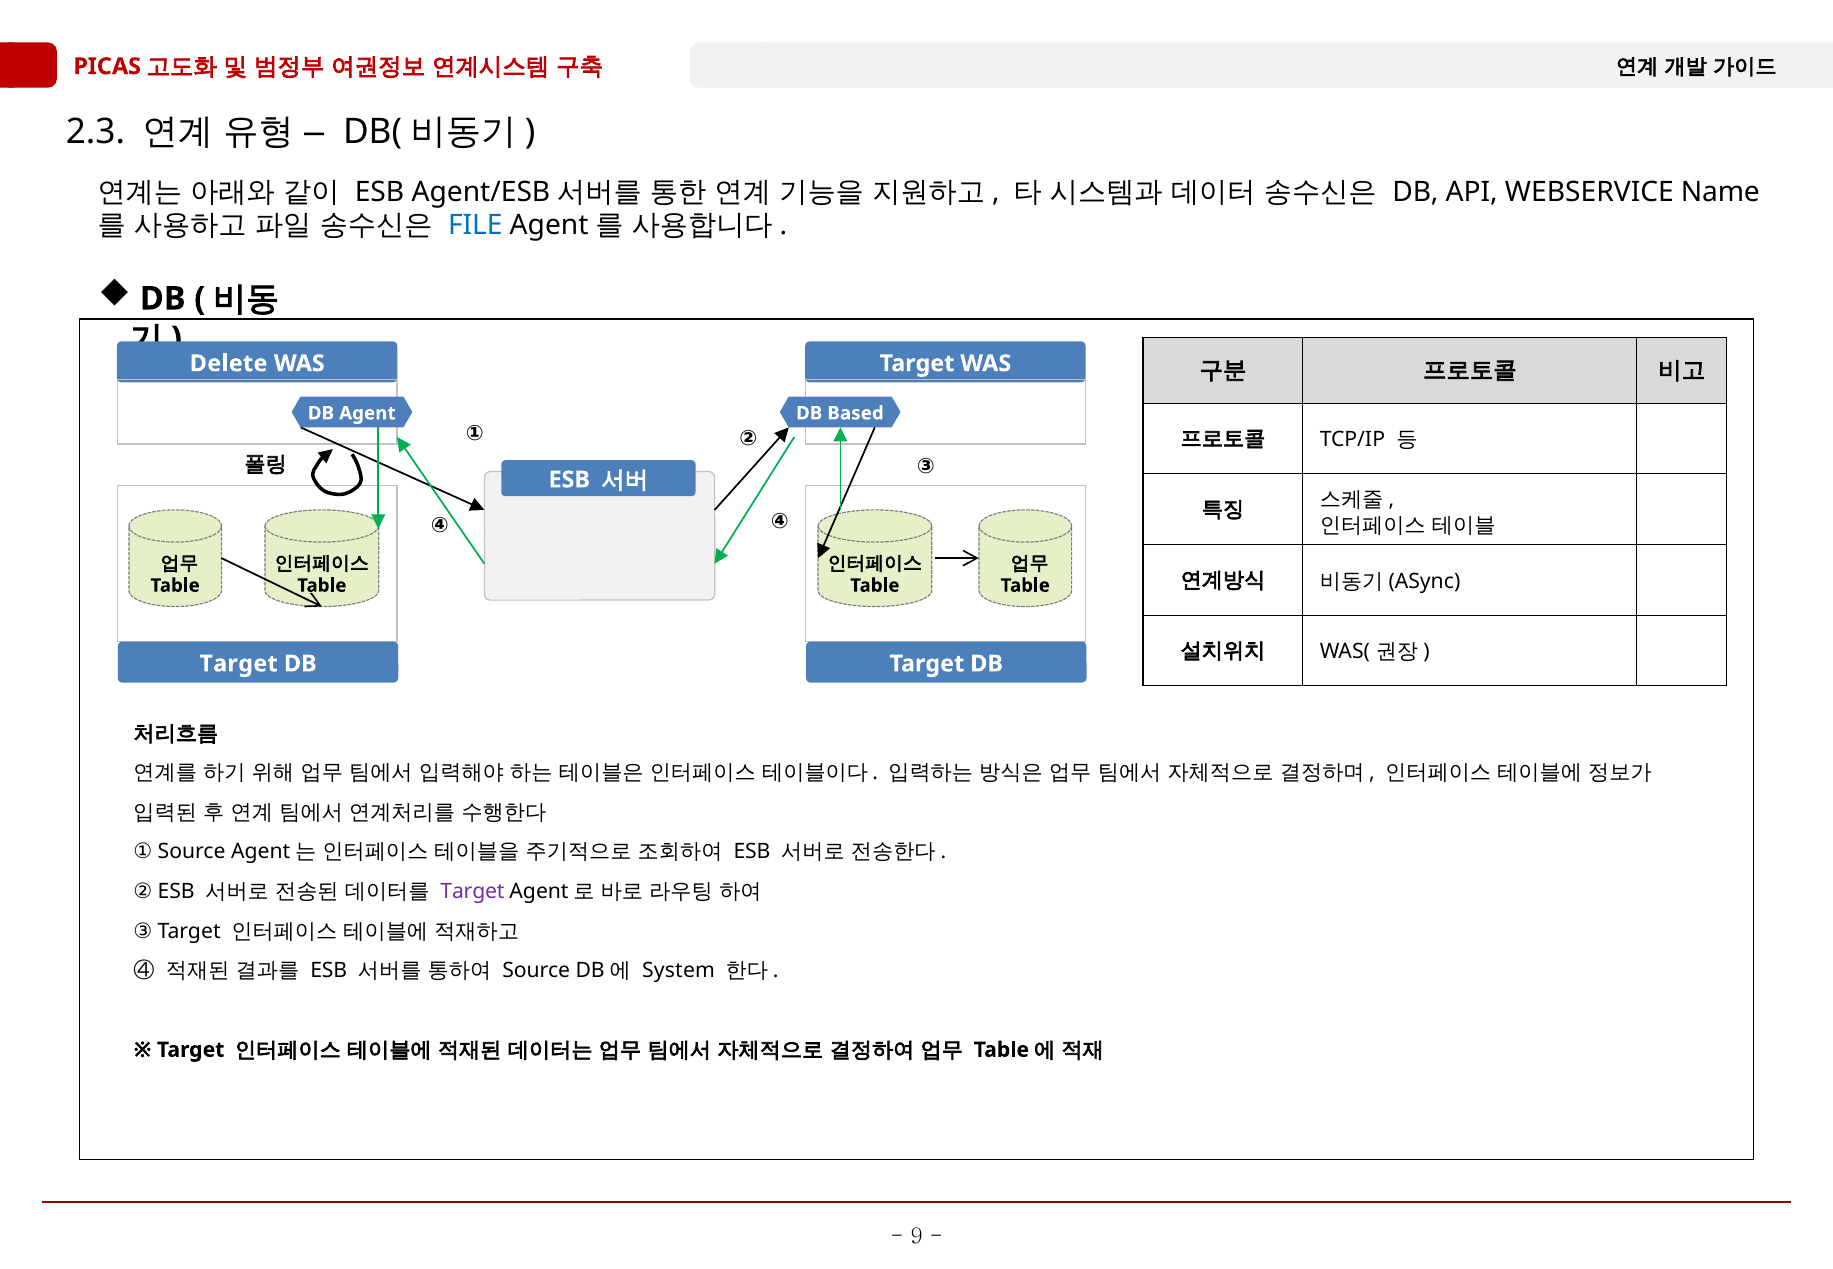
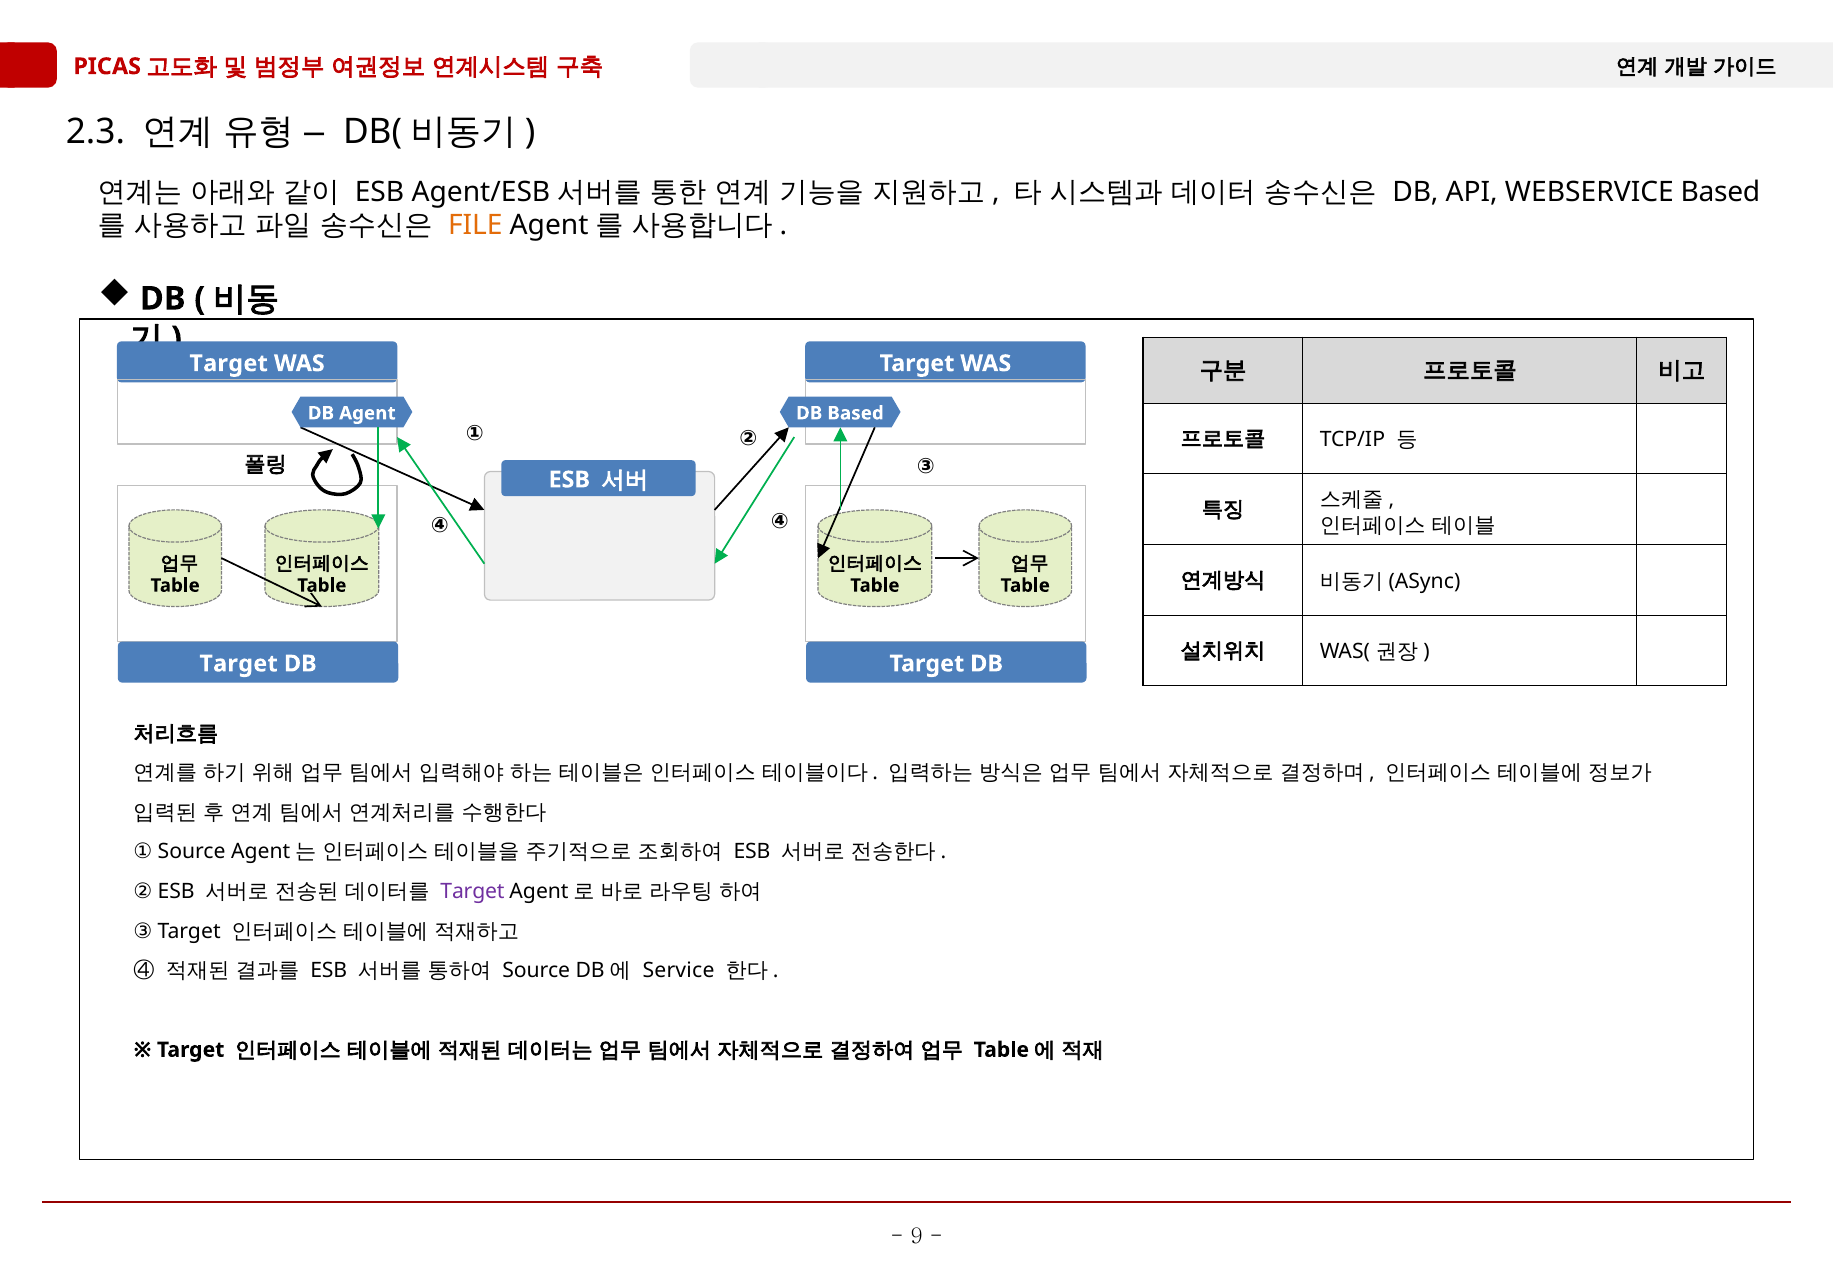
WEBSERVICE Name: Name -> Based (1720, 192)
FILE colour: blue -> orange (475, 226)
Delete: Delete -> Target (229, 363)
System: System -> Service (679, 971)
